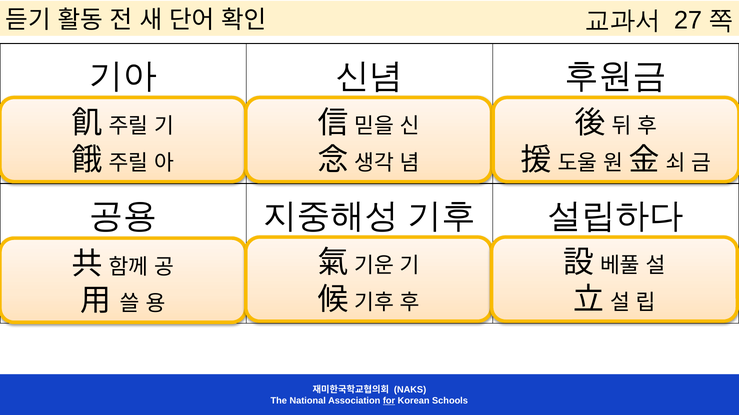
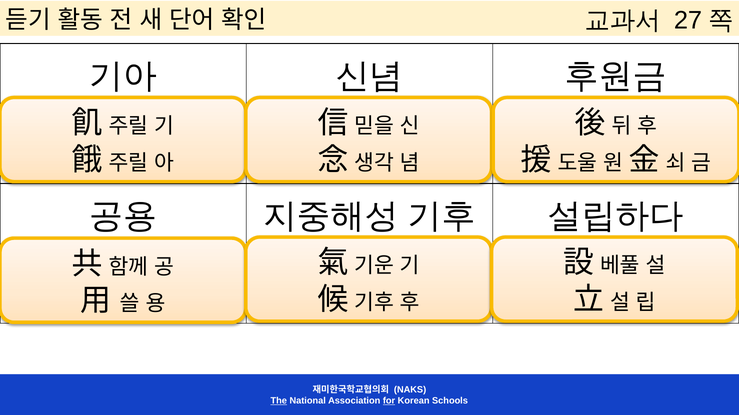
The underline: none -> present (279, 401)
